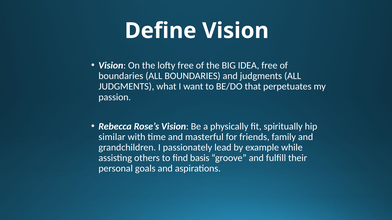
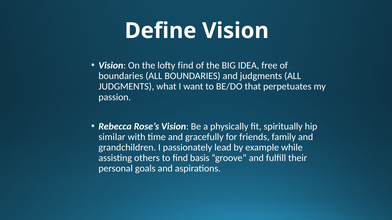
lofty free: free -> find (186, 66)
masterful: masterful -> gracefully (204, 137)
